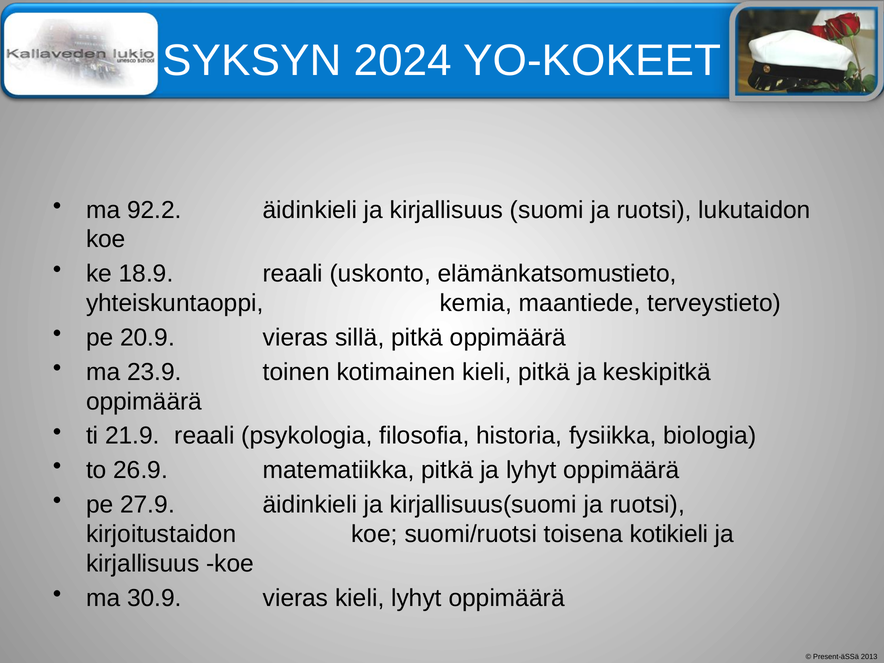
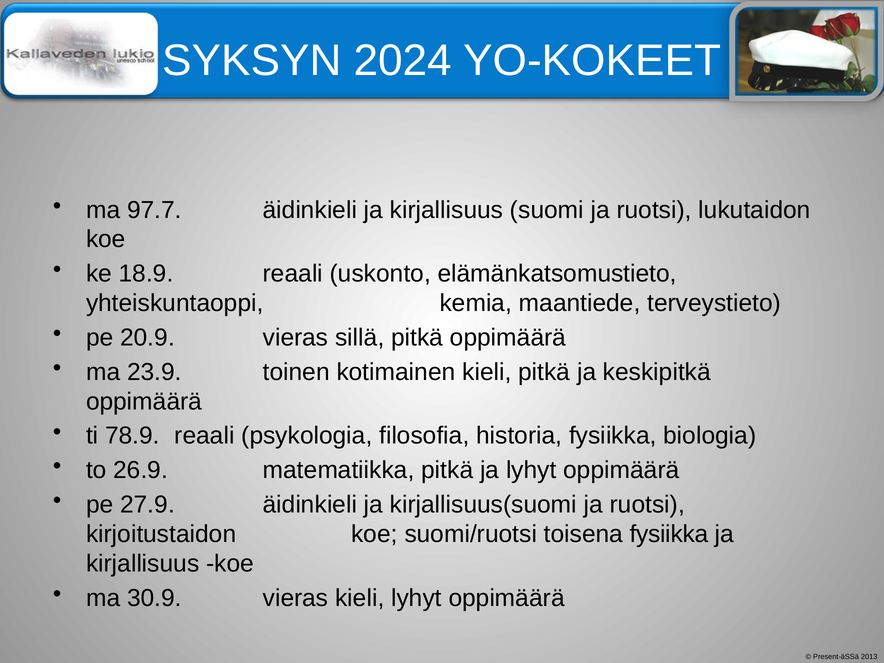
92.2: 92.2 -> 97.7 (154, 210)
21.9: 21.9 -> 78.9 (132, 436)
toisena kotikieli: kotikieli -> fysiikka (669, 534)
